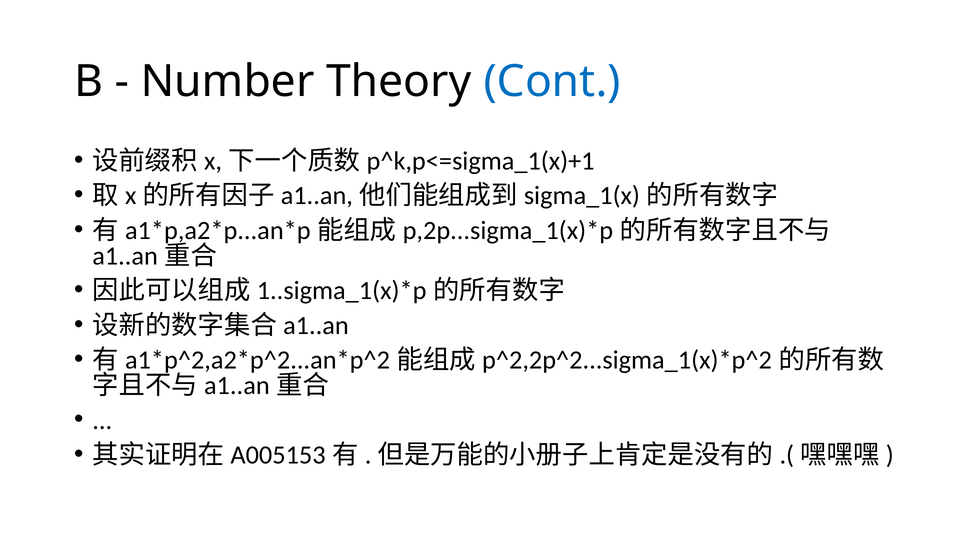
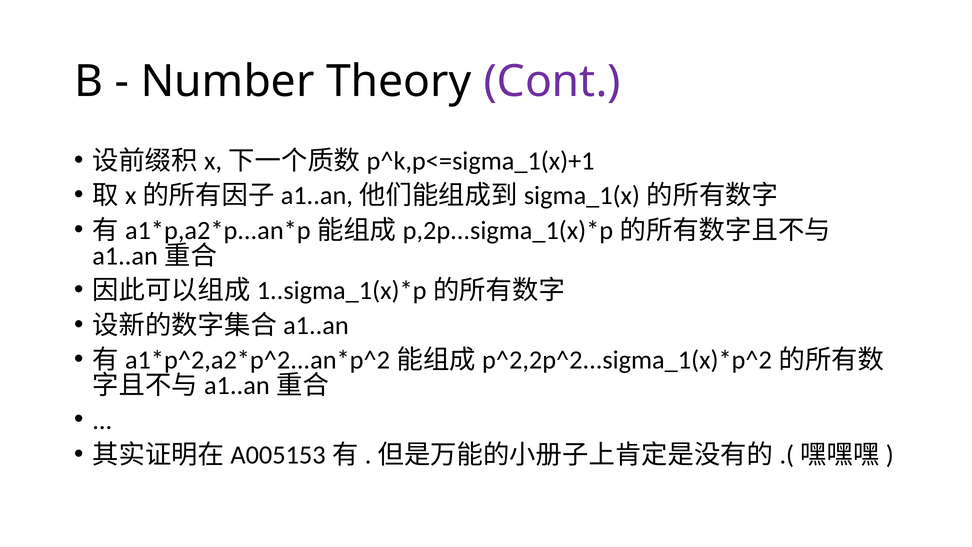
Cont colour: blue -> purple (552, 82)
